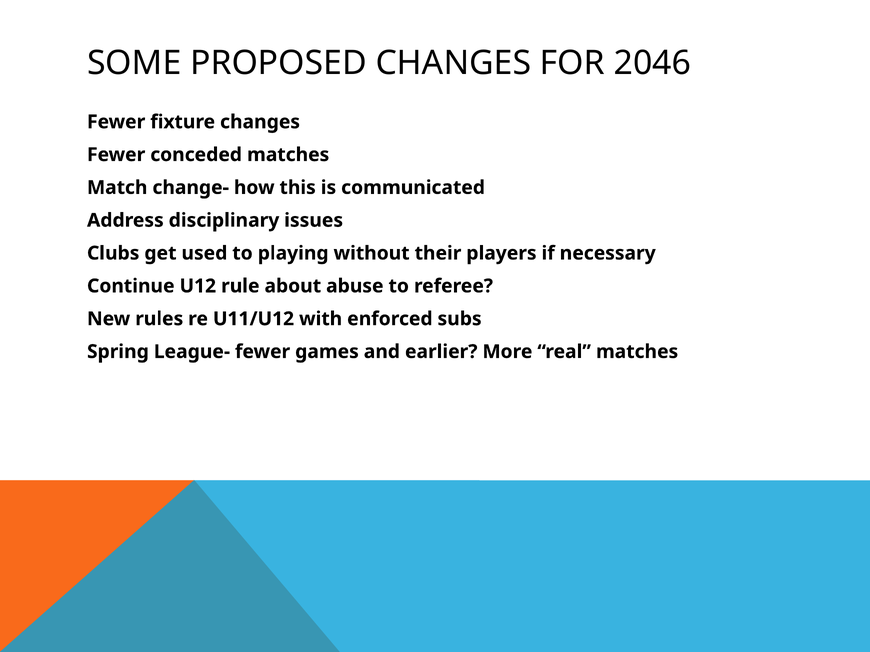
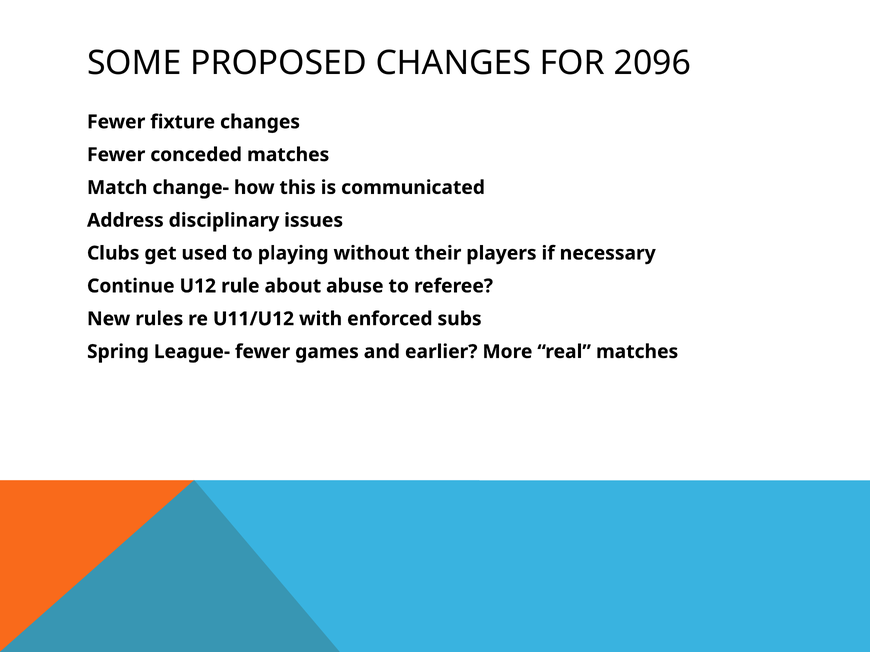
2046: 2046 -> 2096 (652, 63)
